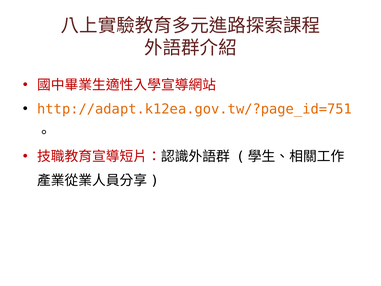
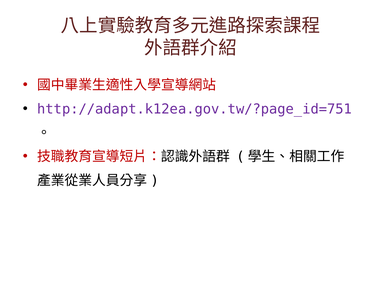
http://adapt.k12ea.gov.tw/?page_id=751 colour: orange -> purple (195, 109)
